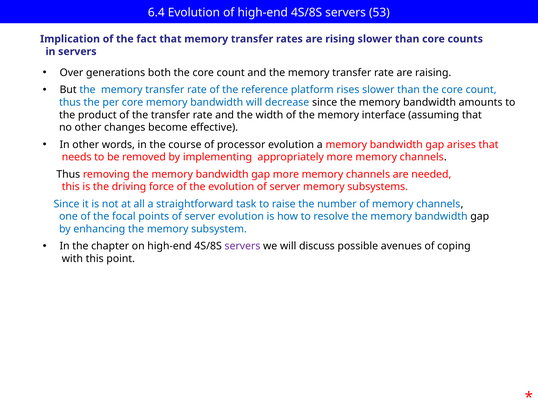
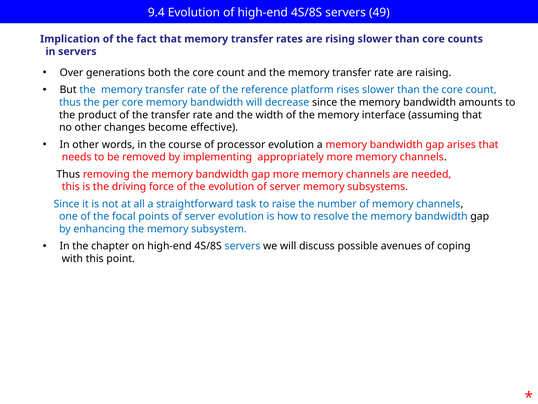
6.4: 6.4 -> 9.4 (156, 12)
53: 53 -> 49 (379, 12)
servers colour: purple -> blue (242, 246)
